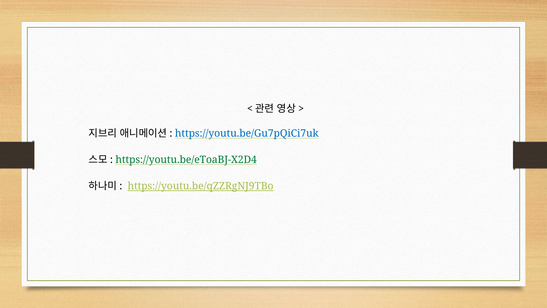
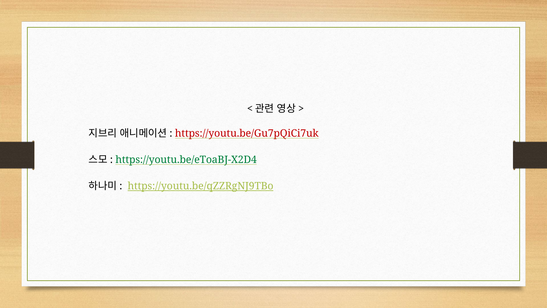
https://youtu.be/Gu7pQiCi7uk colour: blue -> red (247, 133)
